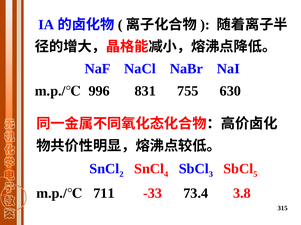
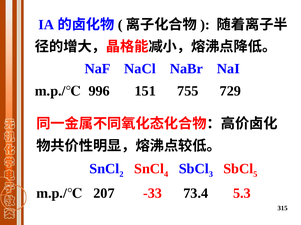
831: 831 -> 151 (145, 91)
630: 630 -> 729 (230, 91)
711: 711 -> 207 (104, 194)
3.8: 3.8 -> 5.3 (242, 194)
